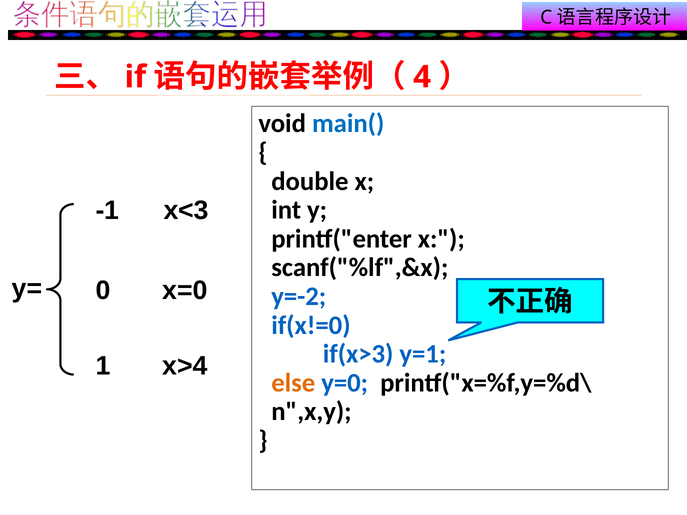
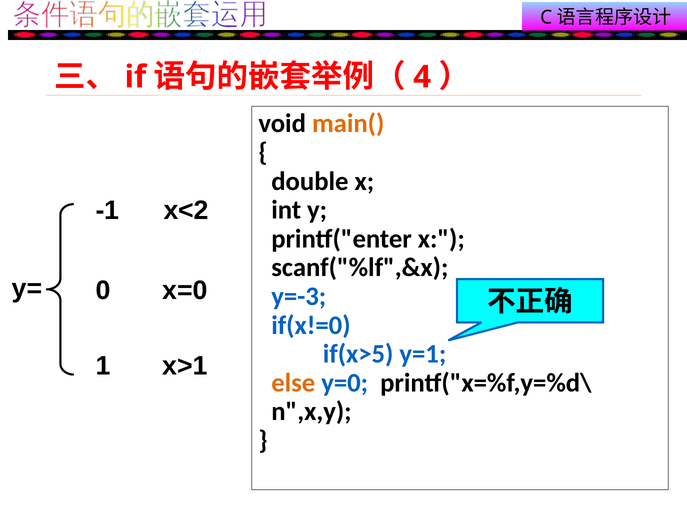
main( colour: blue -> orange (348, 124)
x<3: x<3 -> x<2 (186, 210)
y=-2: y=-2 -> y=-3 (299, 297)
if(x>3: if(x>3 -> if(x>5 (358, 354)
x>4: x>4 -> x>1 (185, 366)
